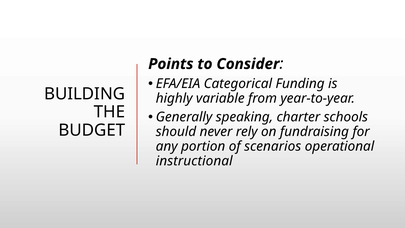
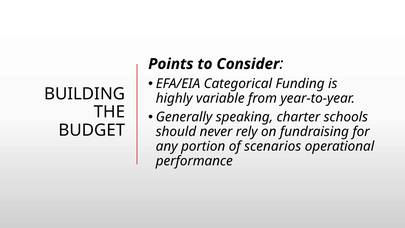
instructional: instructional -> performance (194, 161)
